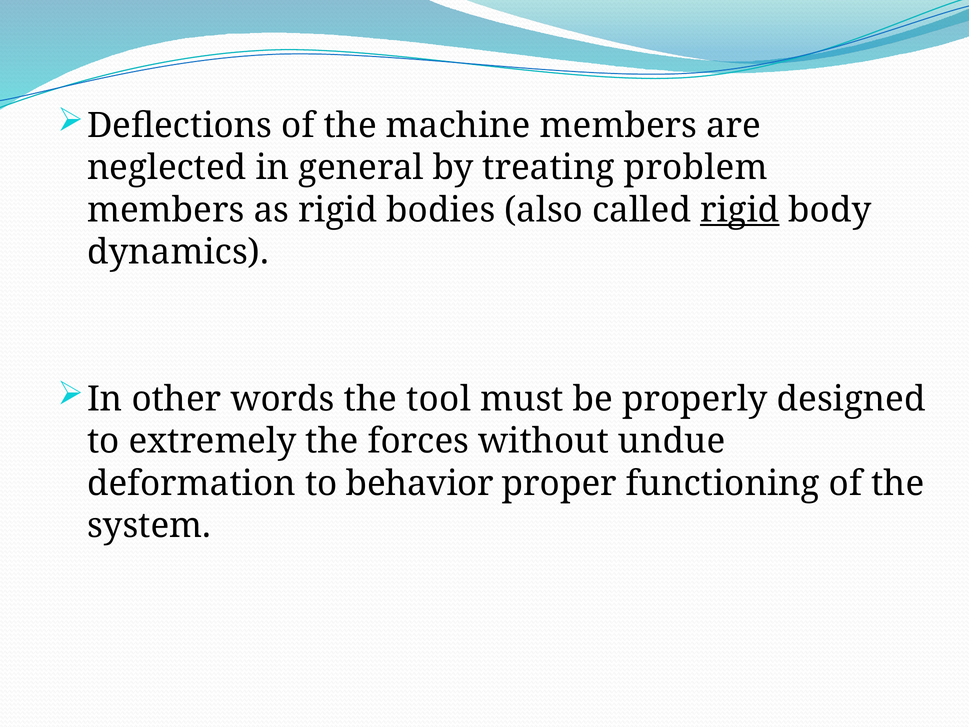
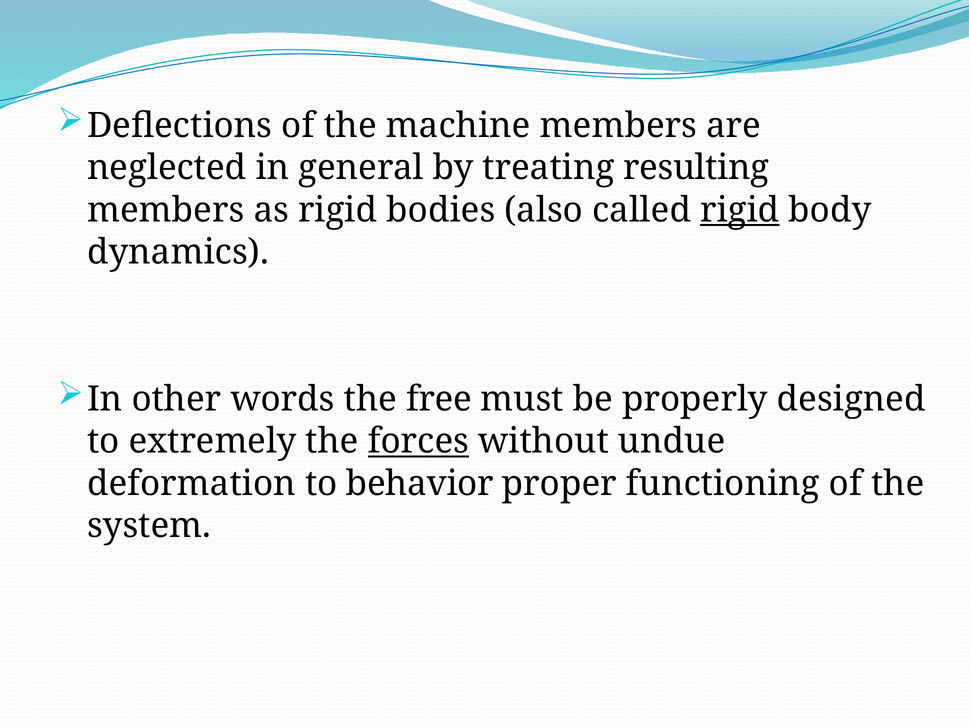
problem: problem -> resulting (696, 168)
tool: tool -> free (439, 399)
forces underline: none -> present (418, 441)
